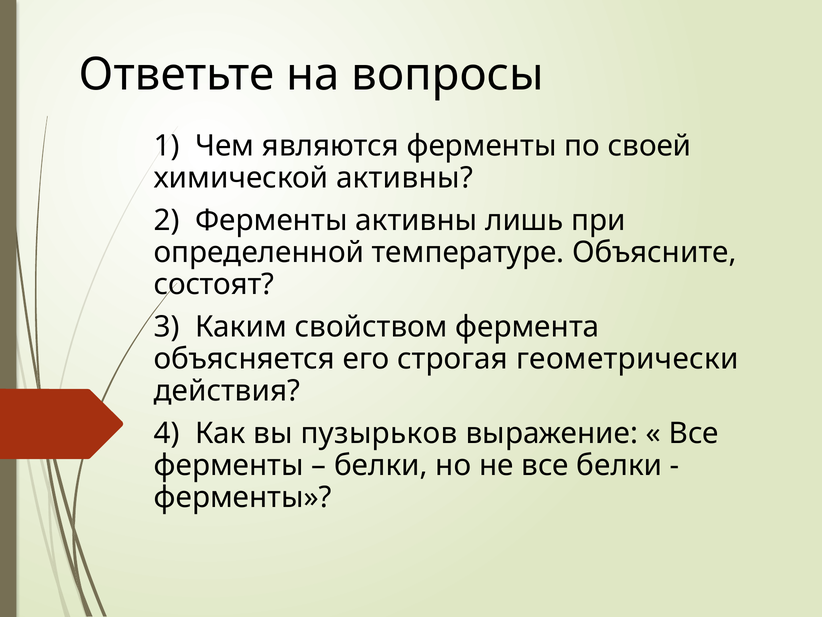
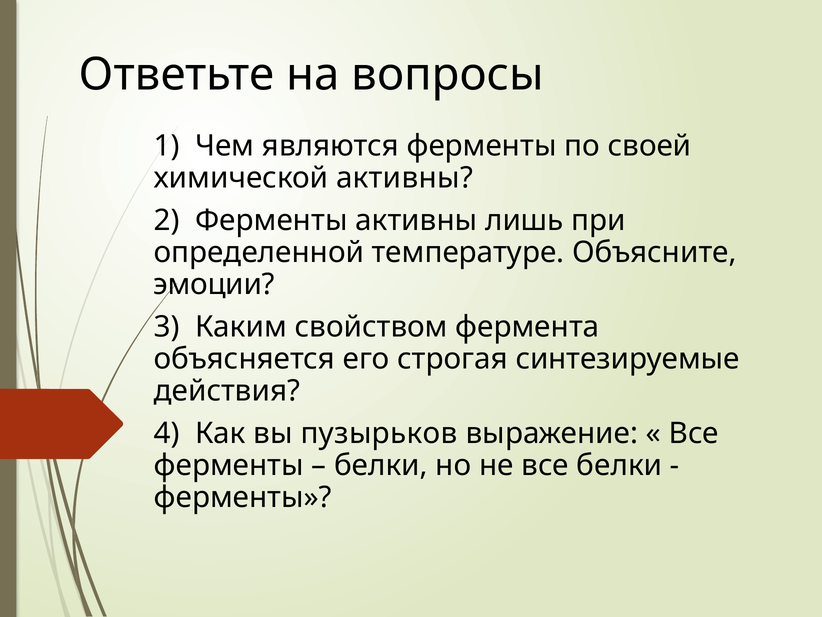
состоят: состоят -> эмоции (214, 284)
геометрически: геометрически -> синтезируемые (628, 359)
